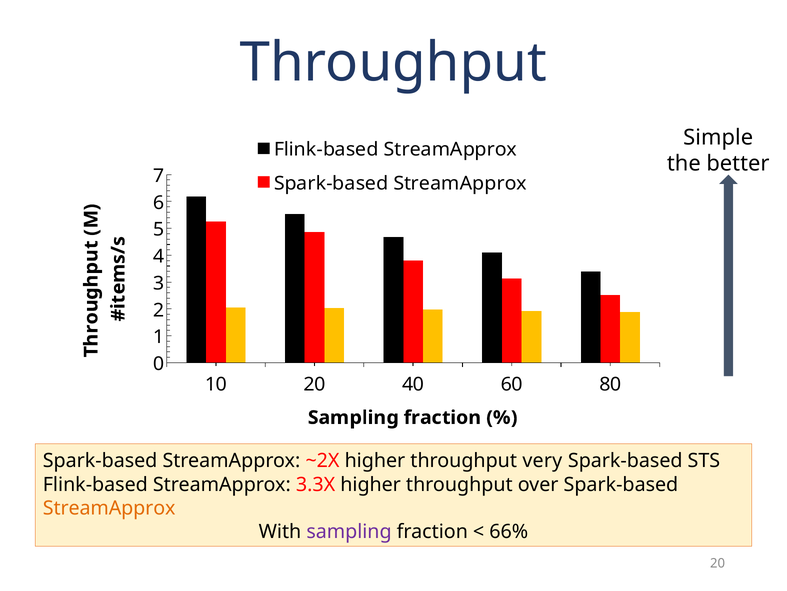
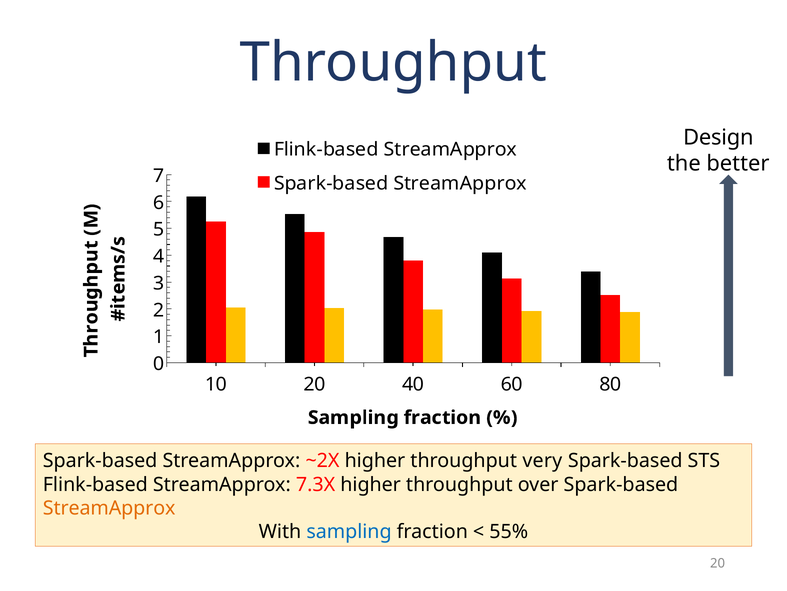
Simple: Simple -> Design (718, 137)
3.3X: 3.3X -> 7.3X (316, 484)
sampling colour: purple -> blue (349, 531)
66%: 66% -> 55% (509, 531)
